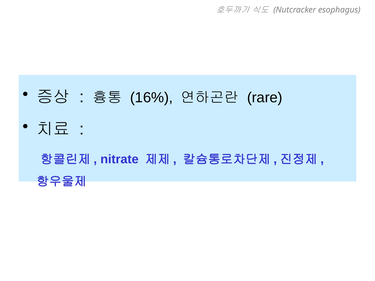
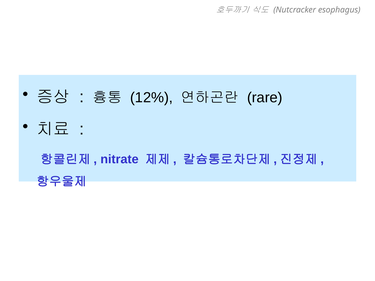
16%: 16% -> 12% (152, 98)
